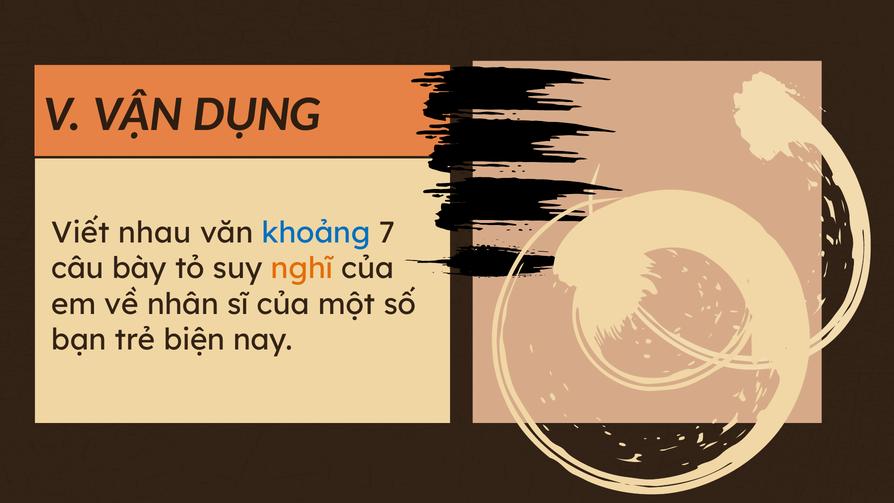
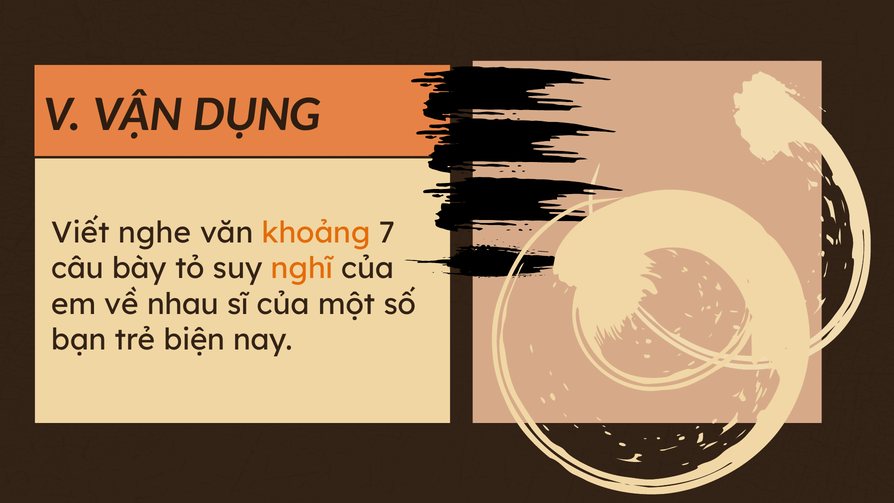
nhau: nhau -> nghe (155, 233)
khoảng colour: blue -> orange (316, 233)
nhân: nhân -> nhau (183, 304)
